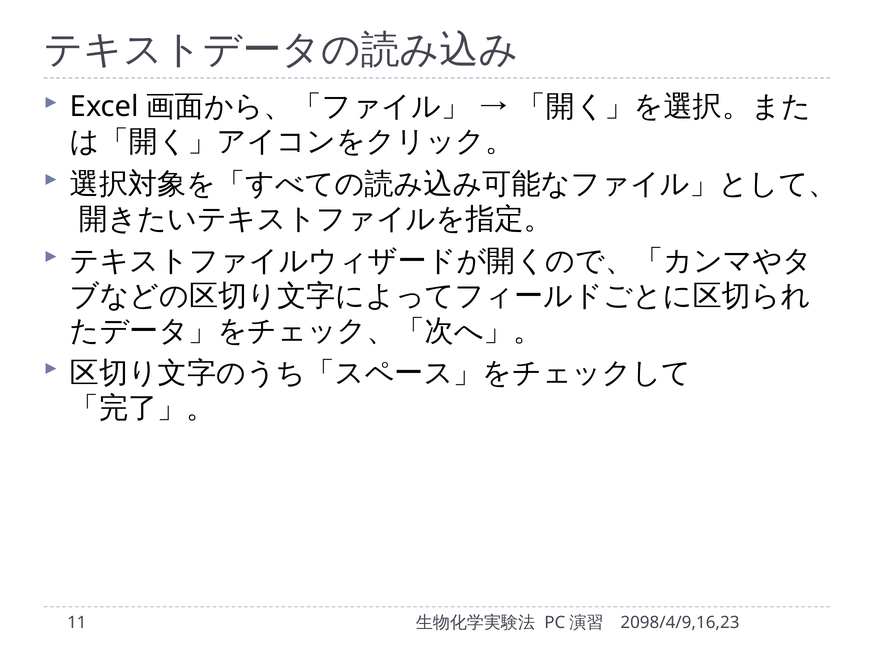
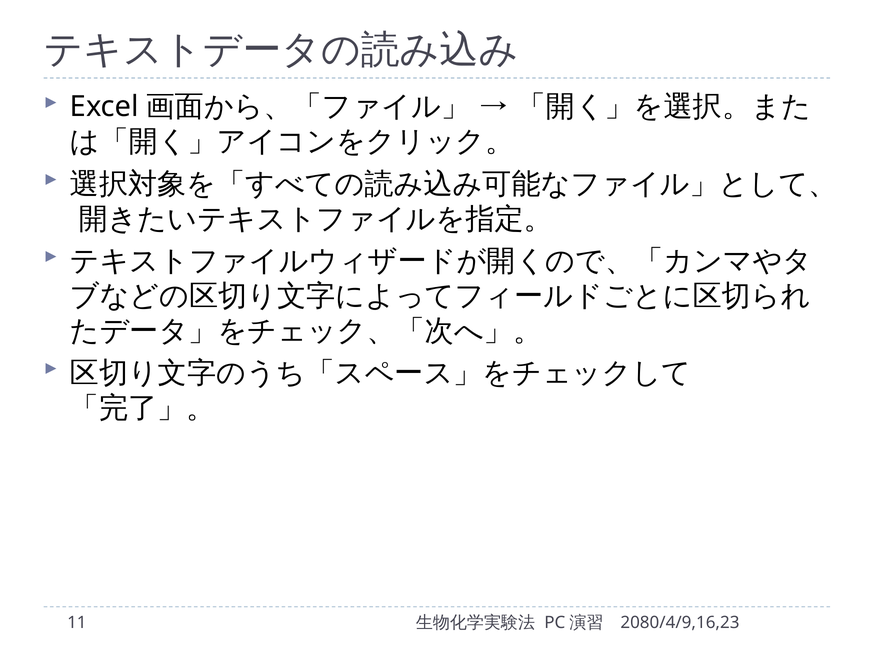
2098/4/9,16,23: 2098/4/9,16,23 -> 2080/4/9,16,23 (680, 623)
